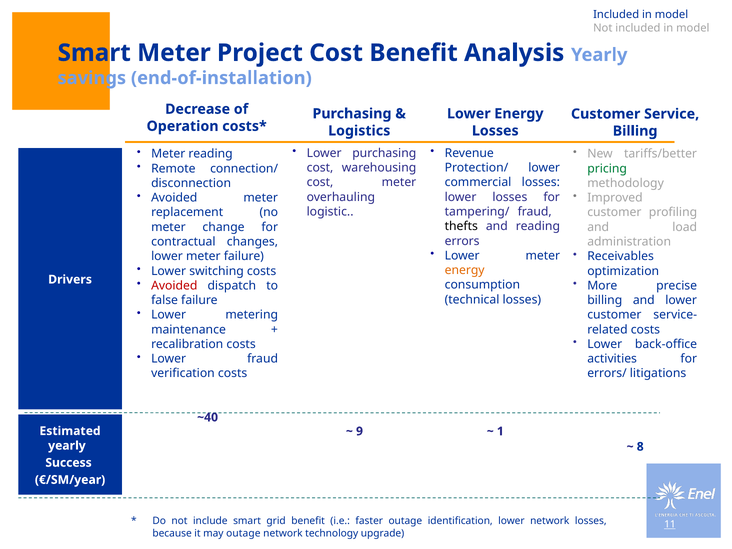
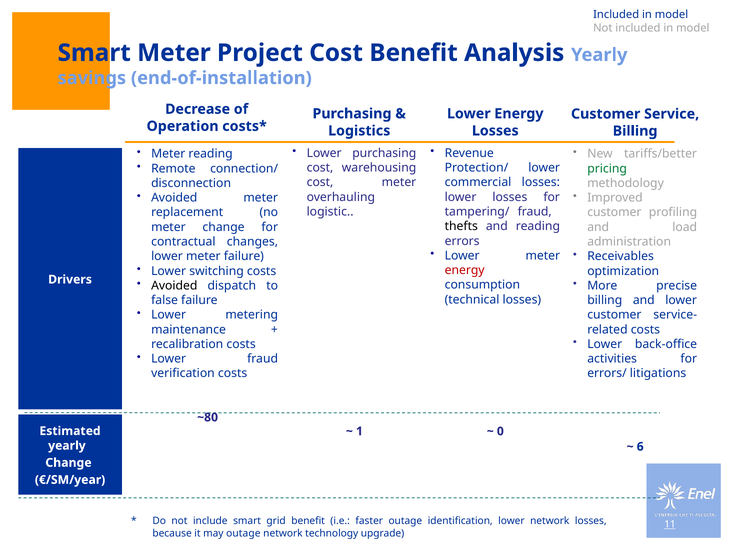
energy colour: orange -> red (465, 270)
Avoided colour: red -> black (174, 286)
~40: ~40 -> ~80 (208, 417)
9: 9 -> 1 (359, 431)
1: 1 -> 0 (500, 431)
8: 8 -> 6 (640, 447)
Success: Success -> Change (68, 463)
